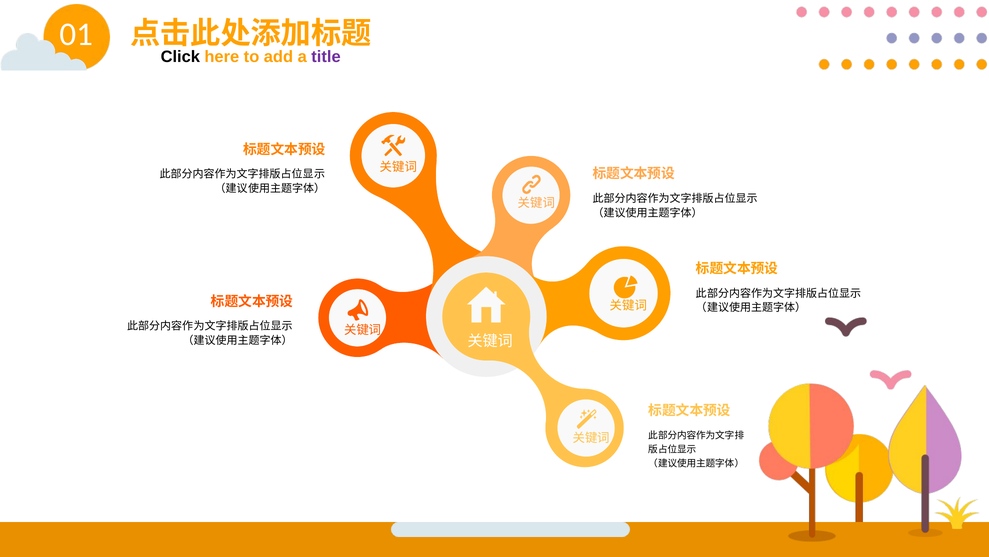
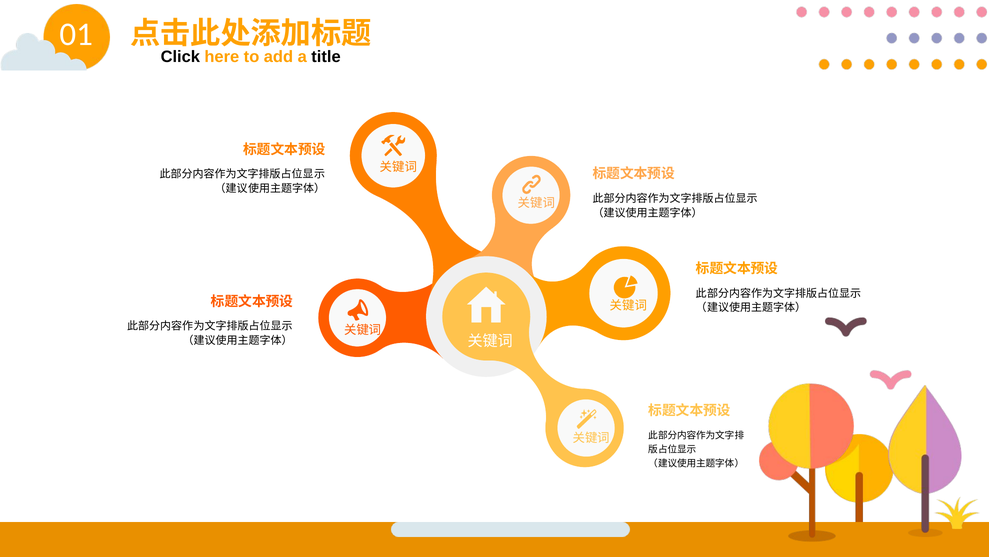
title colour: purple -> black (326, 57)
